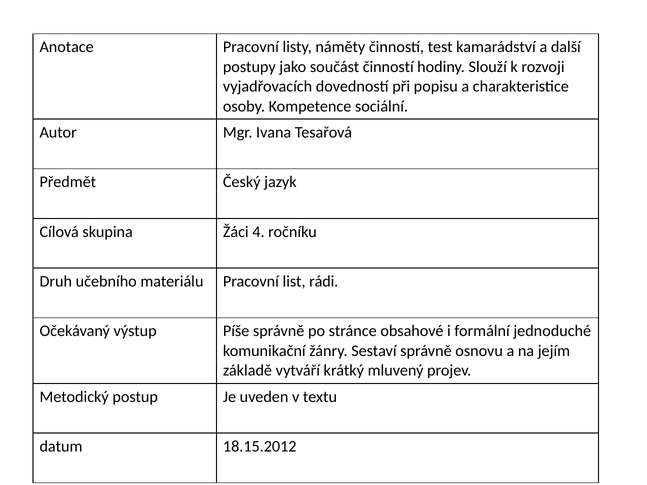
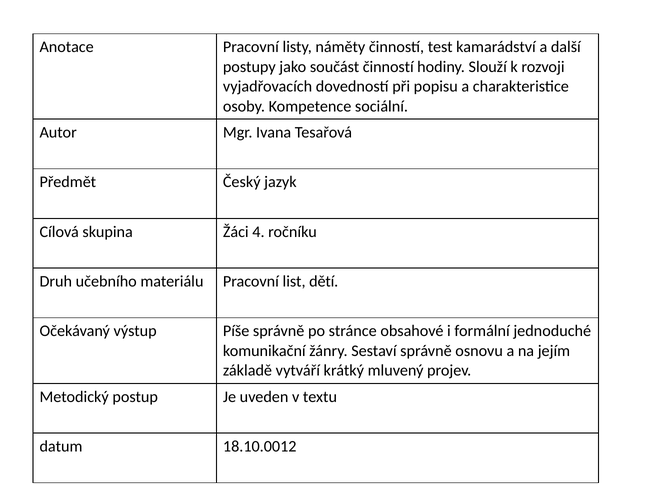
rádi: rádi -> dětí (324, 282)
18.15.2012: 18.15.2012 -> 18.10.0012 (260, 447)
